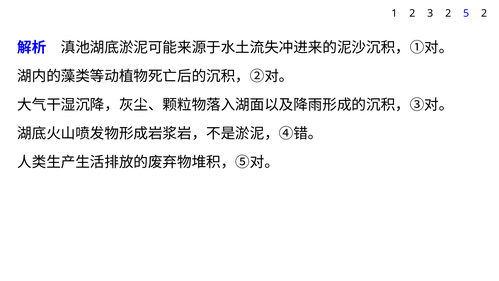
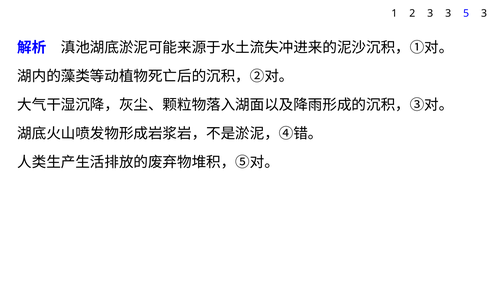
3 2: 2 -> 3 (448, 13)
5 2: 2 -> 3 (484, 13)
